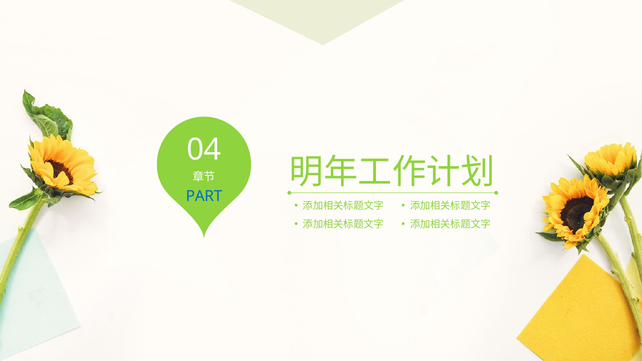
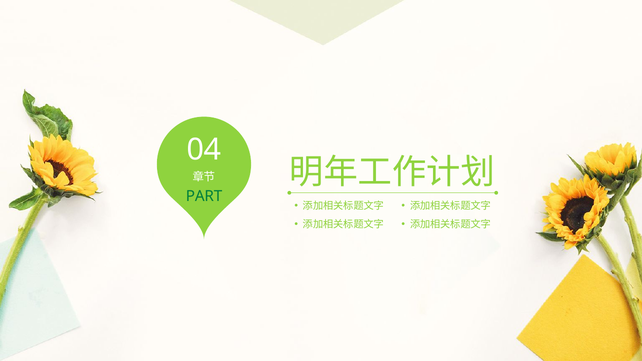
PART colour: blue -> green (204, 196)
